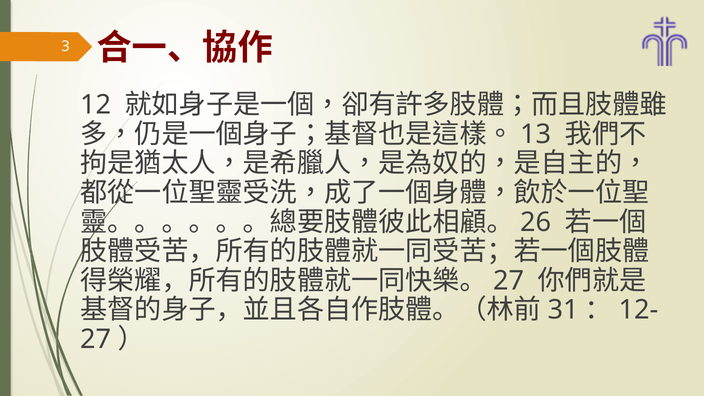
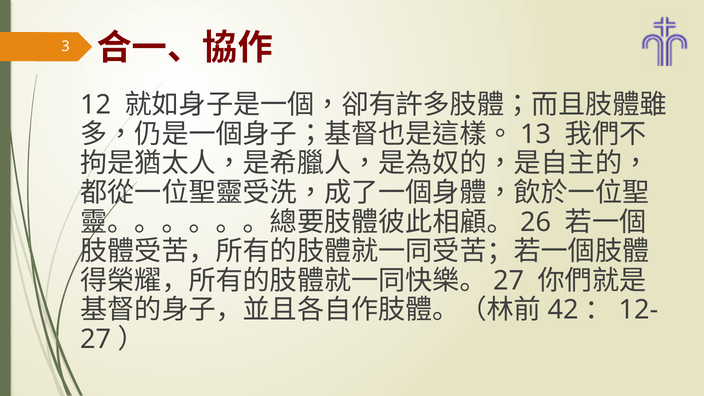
31: 31 -> 42 (563, 310)
